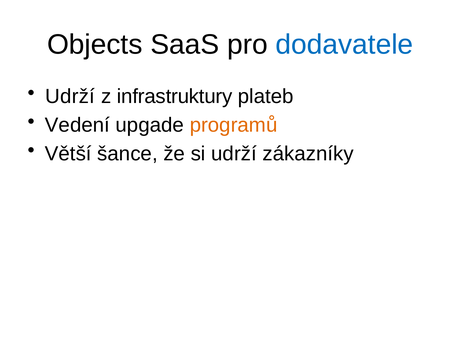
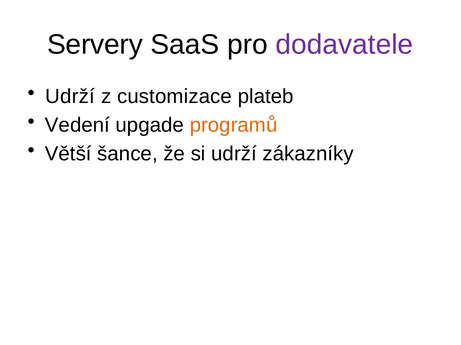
Objects: Objects -> Servery (95, 45)
dodavatele colour: blue -> purple (344, 45)
infrastruktury: infrastruktury -> customizace (175, 97)
